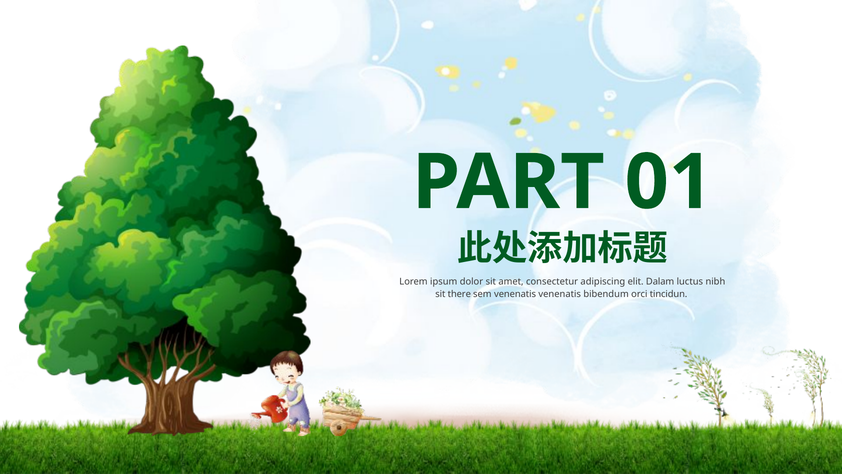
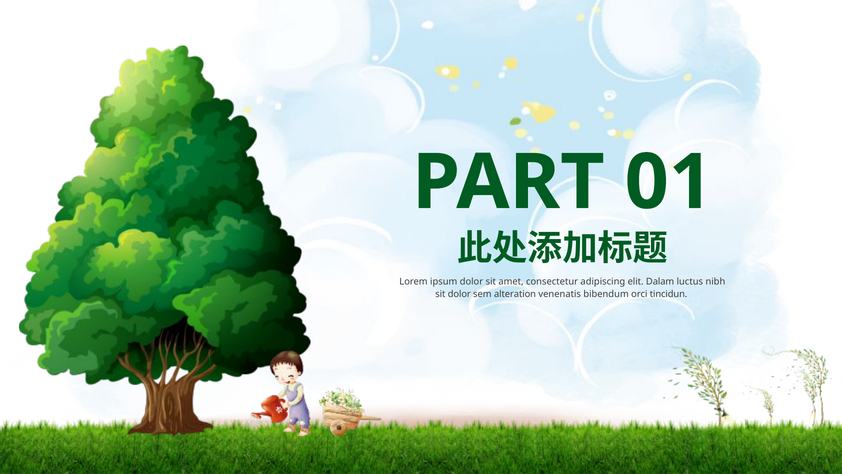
sit there: there -> dolor (459, 294)
sem venenatis: venenatis -> alteration (515, 294)
